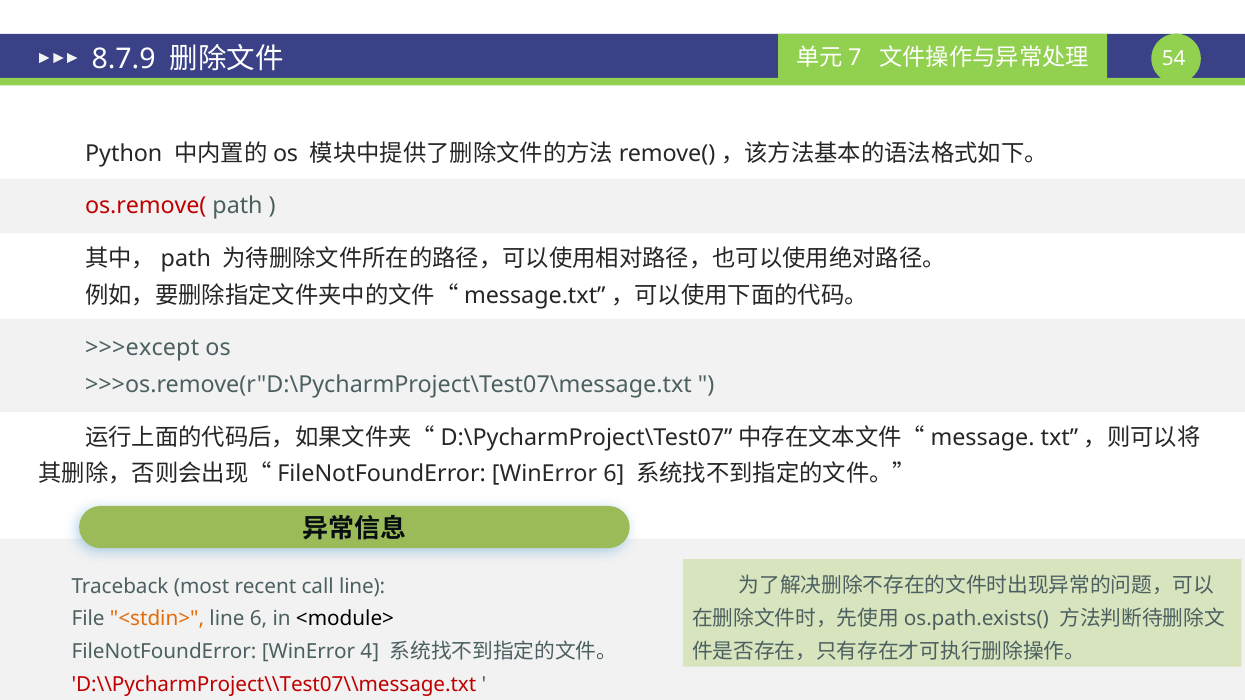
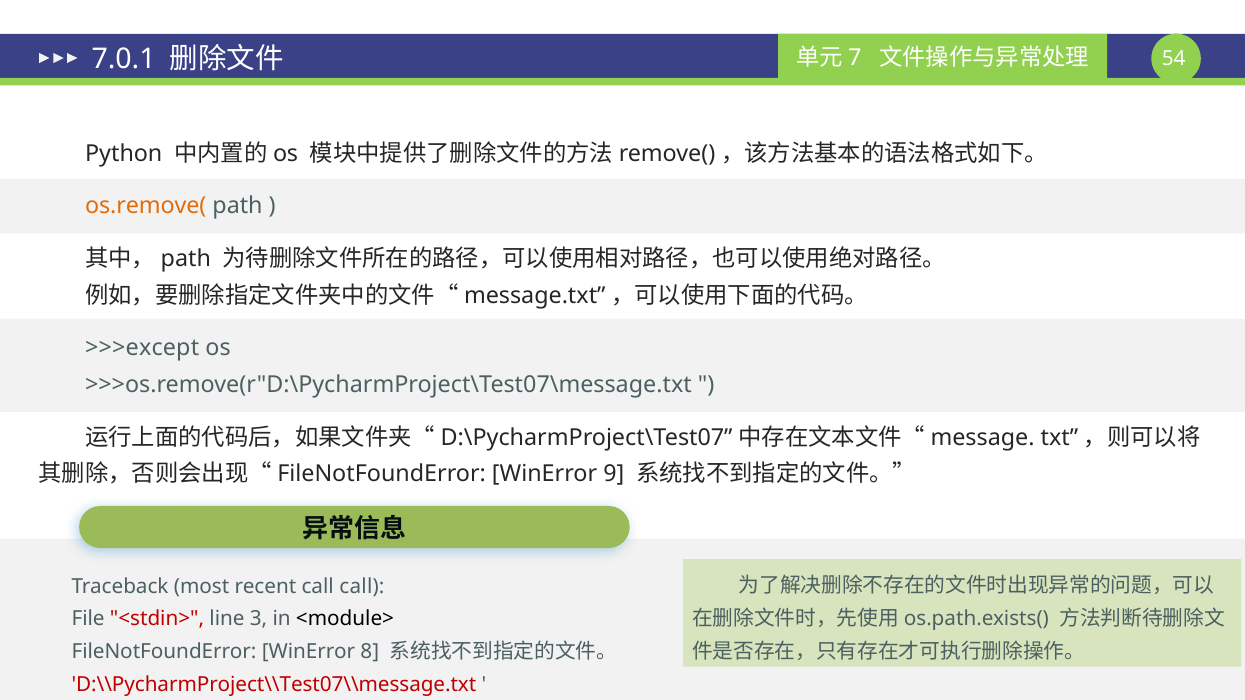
8.7.9: 8.7.9 -> 7.0.1 (124, 59)
os.remove( colour: red -> orange (146, 206)
WinError 6: 6 -> 9 (614, 474)
call line: line -> call (362, 586)
<stdin> colour: orange -> red (157, 619)
line 6: 6 -> 3 (259, 619)
4: 4 -> 8 (370, 652)
